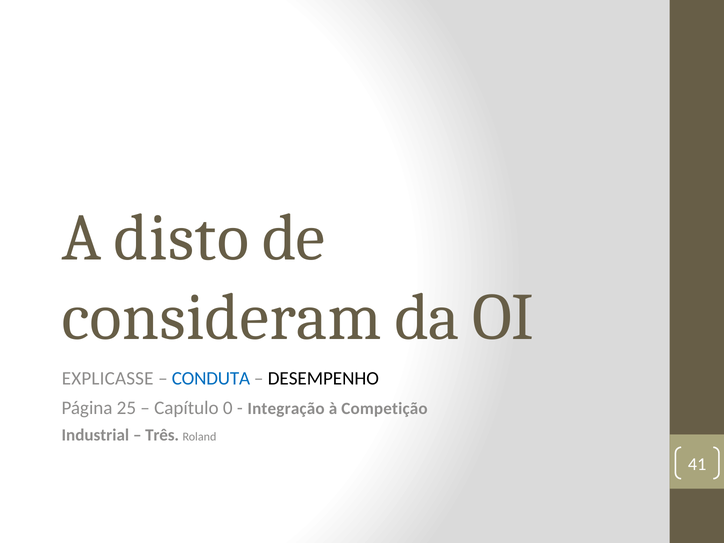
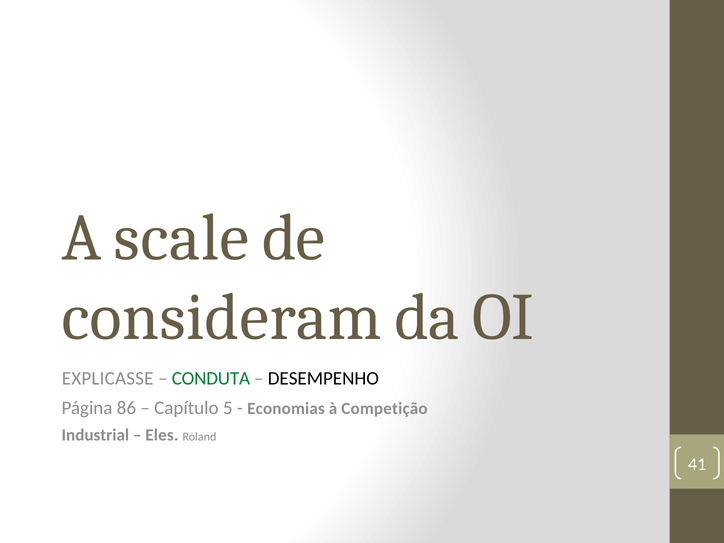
disto: disto -> scale (181, 238)
CONDUTA colour: blue -> green (211, 378)
25: 25 -> 86 (126, 408)
0: 0 -> 5 (228, 408)
Integração: Integração -> Economias (286, 408)
Três: Três -> Eles (162, 435)
